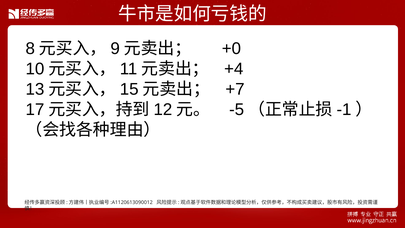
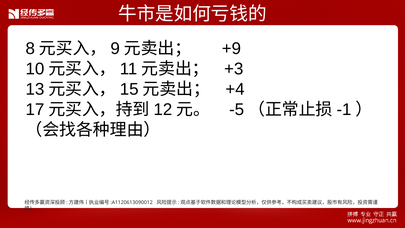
+0: +0 -> +9 (231, 49)
+4: +4 -> +3 (234, 69)
+7: +7 -> +4 (235, 89)
